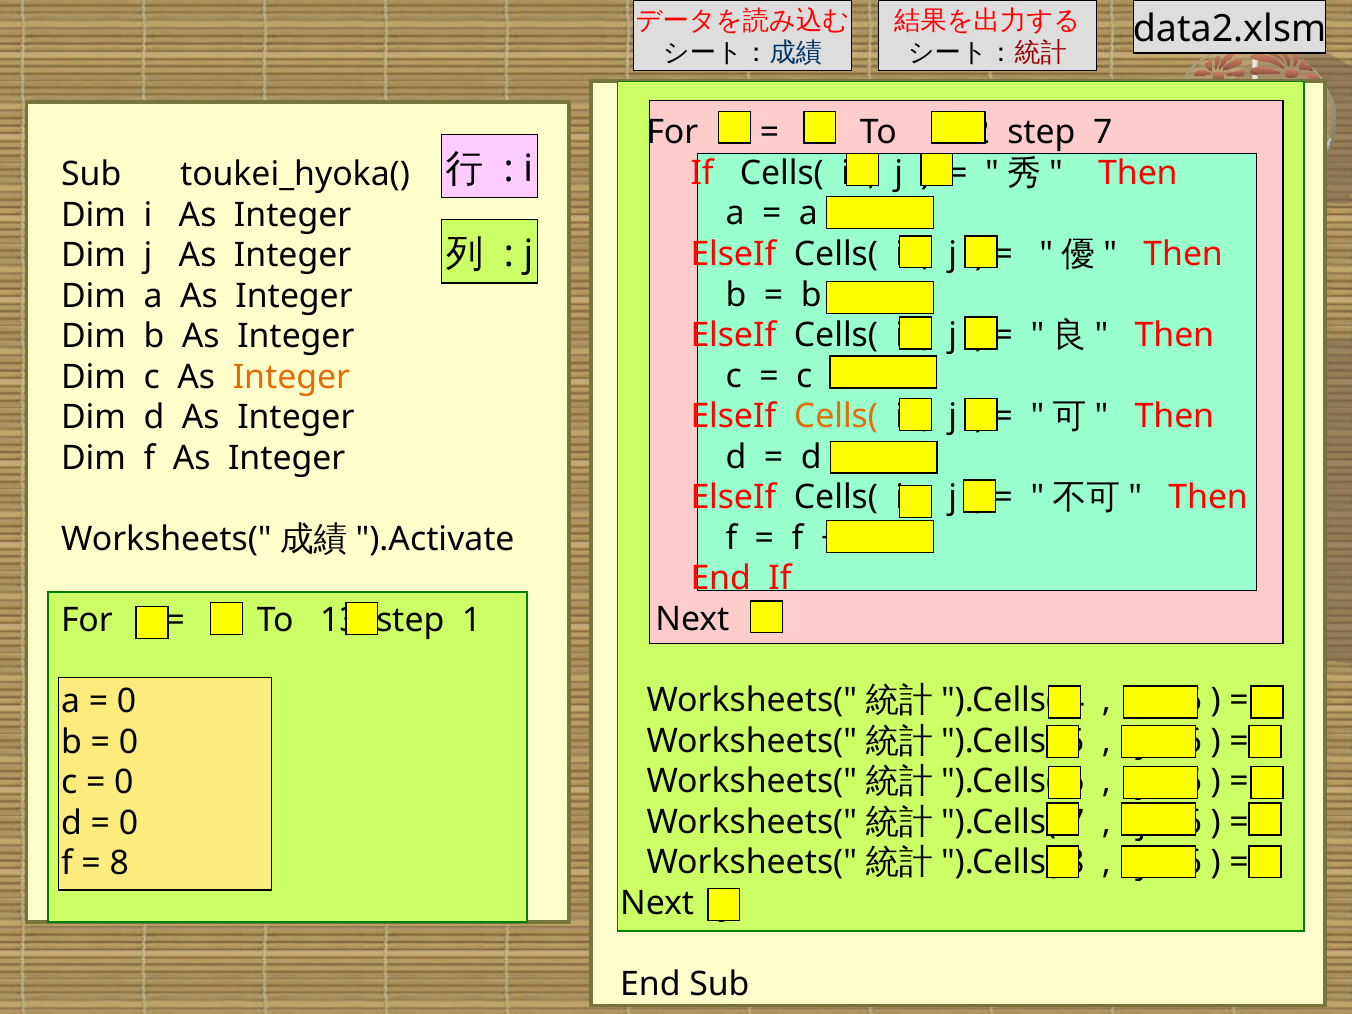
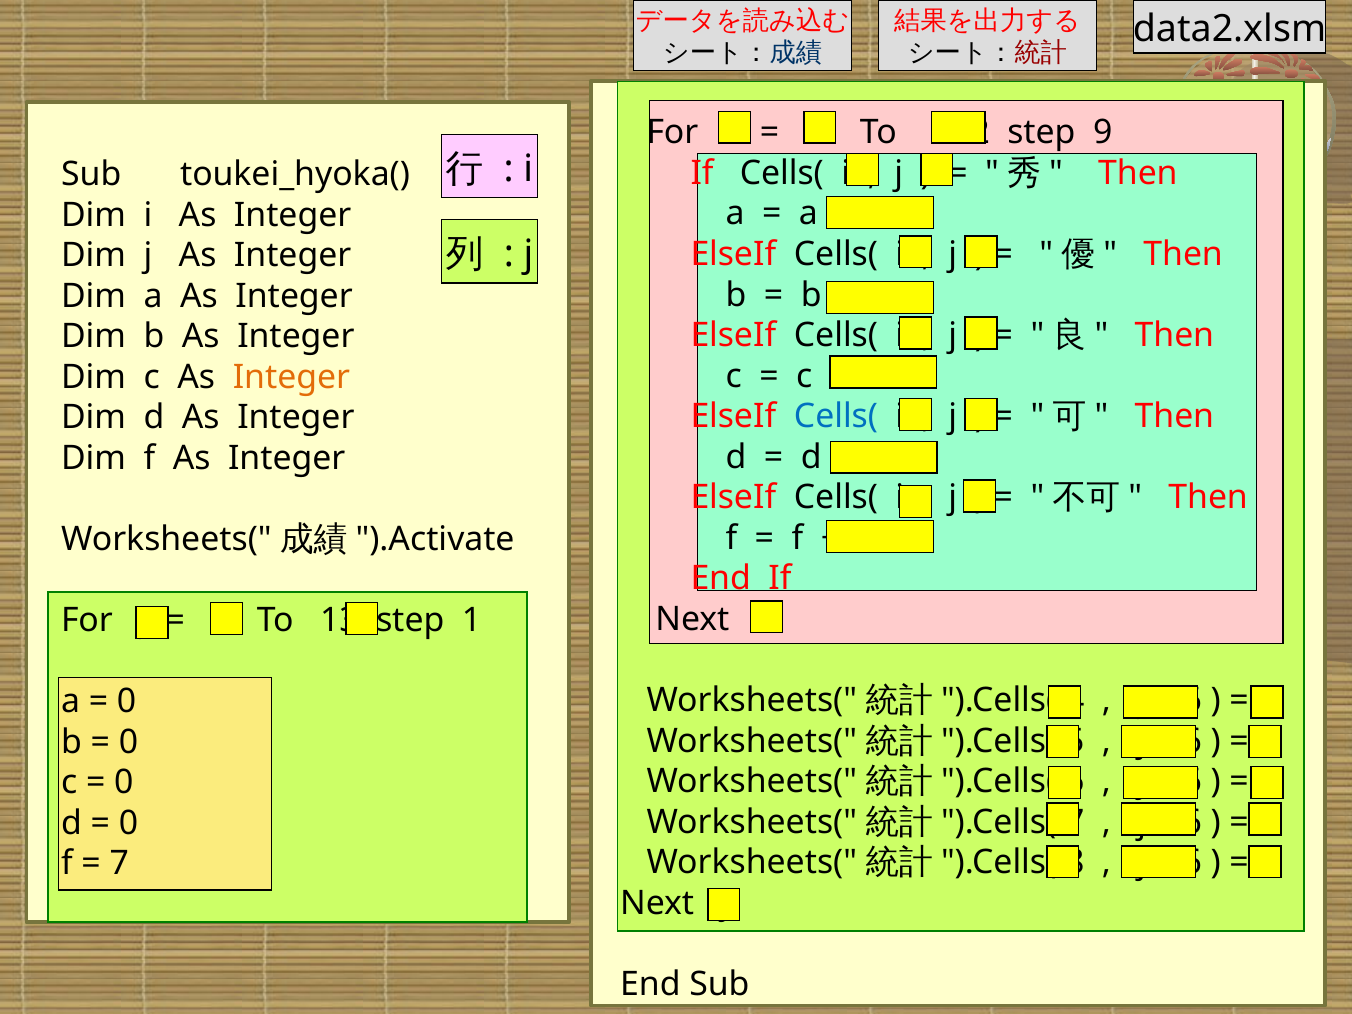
step 7: 7 -> 9 (1103, 133)
Cells( colour: orange -> blue (836, 417)
8: 8 -> 7 (119, 864)
